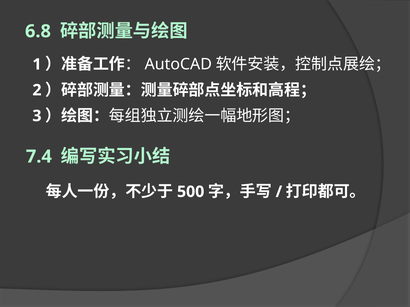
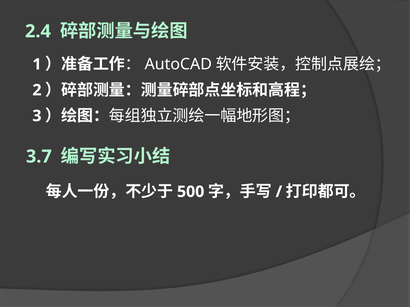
6.8: 6.8 -> 2.4 (38, 31)
7.4: 7.4 -> 3.7 (39, 157)
